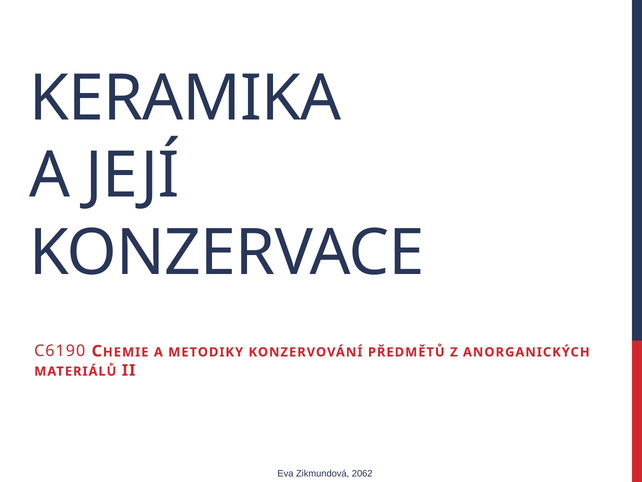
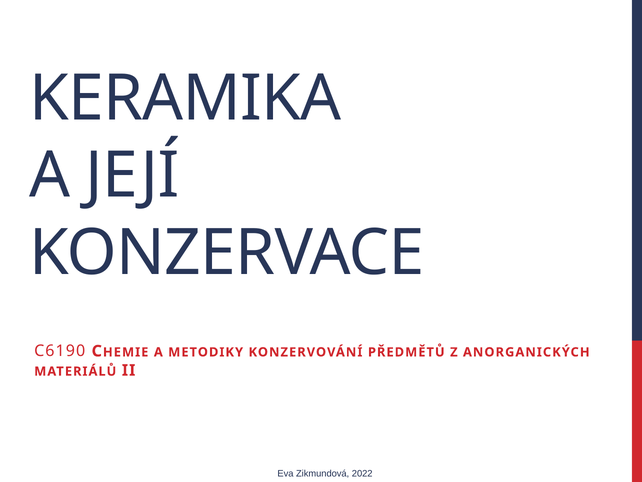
2062: 2062 -> 2022 (362, 473)
